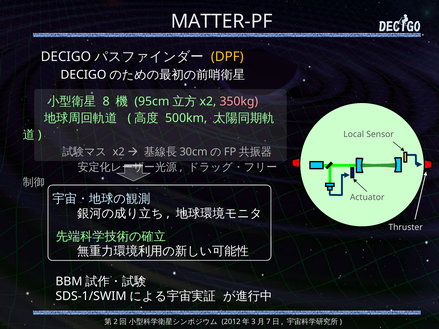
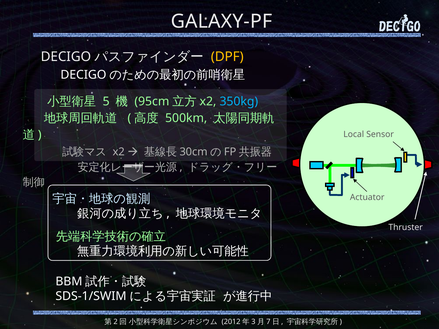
MATTER-PF: MATTER-PF -> GALAXY-PF (221, 21)
8: 8 -> 5 (106, 102)
350kg colour: pink -> light blue (239, 102)
